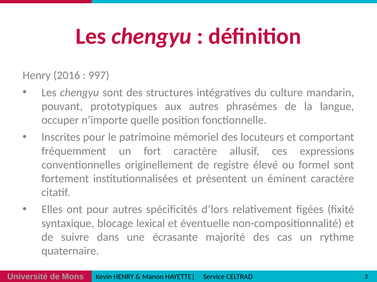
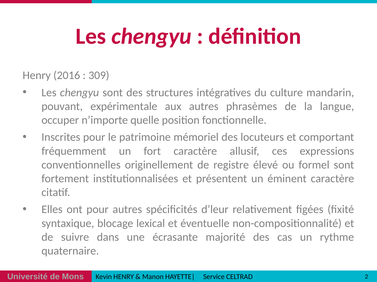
997: 997 -> 309 (99, 76)
prototypiques: prototypiques -> expérimentale (124, 107)
d’lors: d’lors -> d’leur (215, 210)
